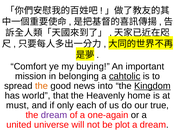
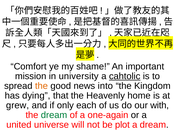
buying: buying -> shame (93, 67)
belonging: belonging -> university (79, 76)
Kingdom underline: present -> none (152, 86)
world: world -> dying (36, 96)
must: must -> grew (18, 105)
true: true -> with (160, 105)
dream colour: purple -> green (54, 115)
